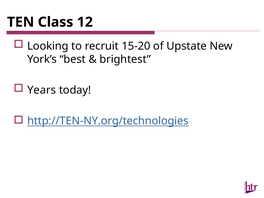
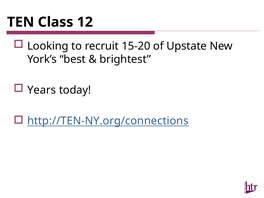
http://TEN-NY.org/technologies: http://TEN-NY.org/technologies -> http://TEN-NY.org/connections (108, 121)
